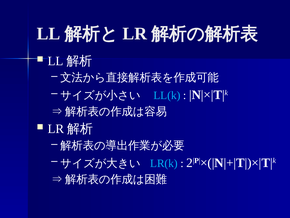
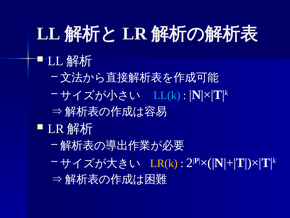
LR(k colour: light blue -> yellow (164, 163)
